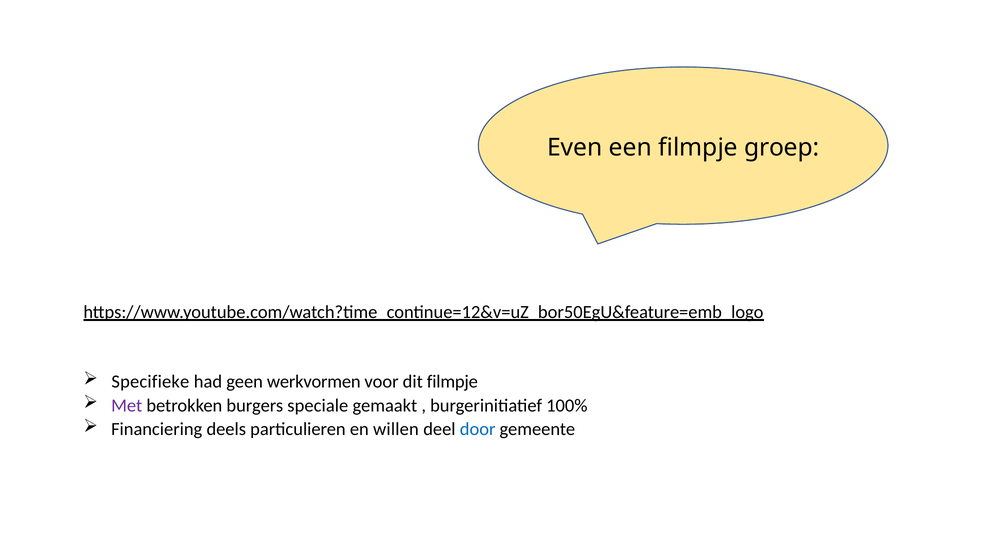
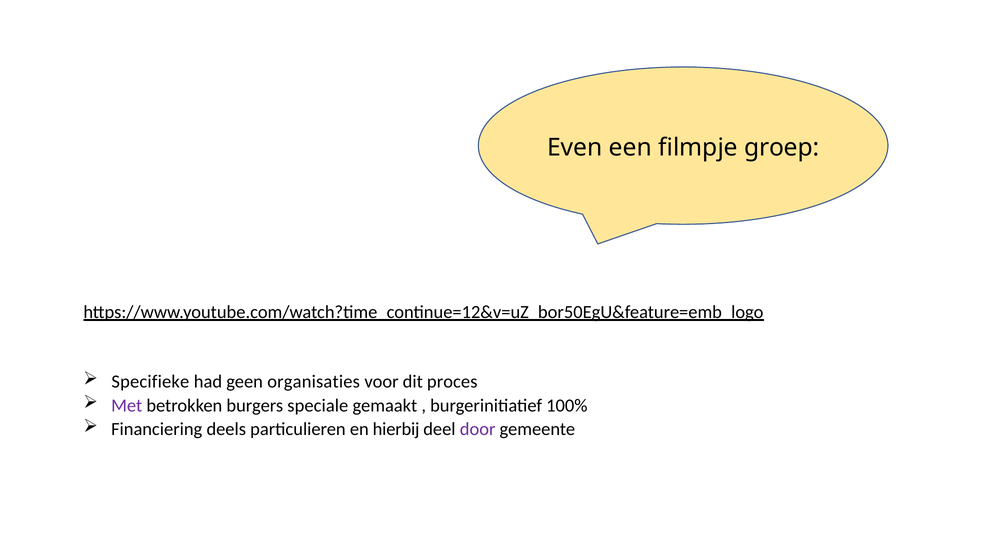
werkvormen: werkvormen -> organisaties (314, 381)
dit filmpje: filmpje -> proces (452, 381)
willen: willen -> hierbij (396, 429)
door colour: blue -> purple (478, 429)
